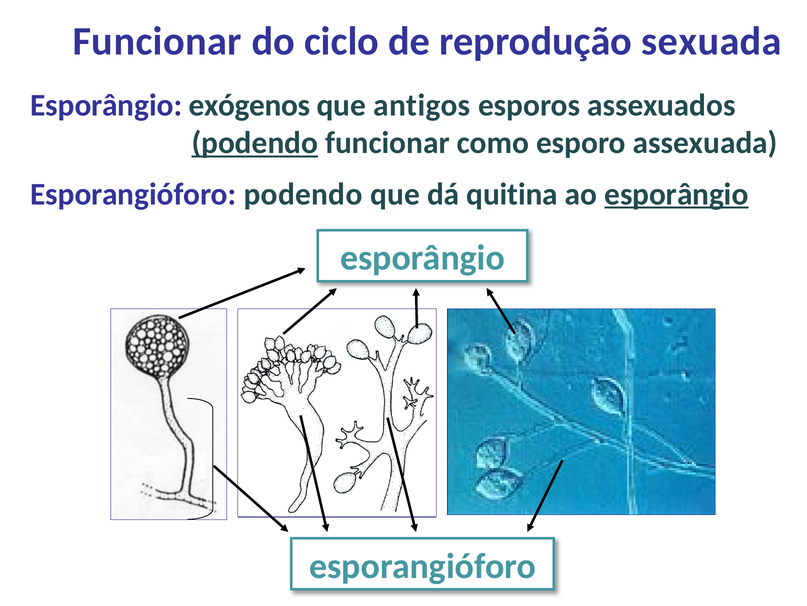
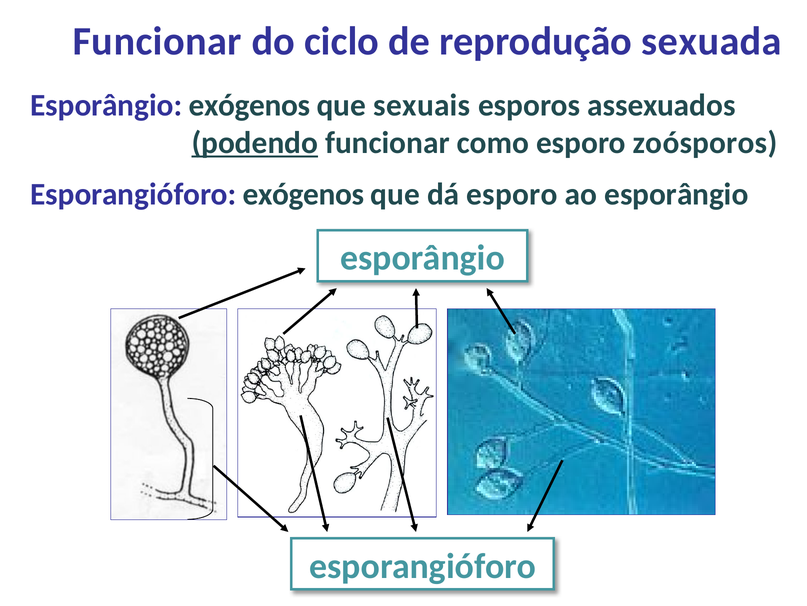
antigos: antigos -> sexuais (422, 105)
assexuada: assexuada -> zoósporos (705, 143)
Esporangióforo podendo: podendo -> exógenos (303, 194)
dá quitina: quitina -> esporo (512, 194)
esporângio underline: present -> none (676, 194)
